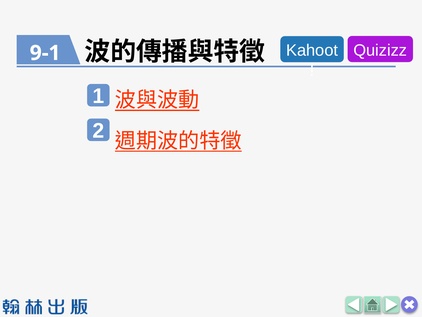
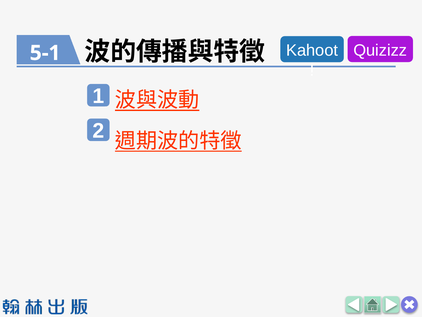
9-1: 9-1 -> 5-1 (45, 53)
